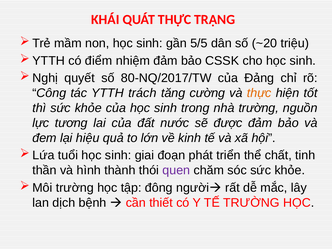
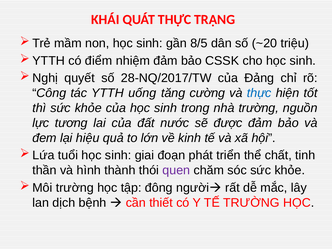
5/5: 5/5 -> 8/5 (199, 43)
80-NQ/2017/TW: 80-NQ/2017/TW -> 28-NQ/2017/TW (166, 78)
trách: trách -> uống (142, 93)
thực colour: orange -> blue (259, 93)
